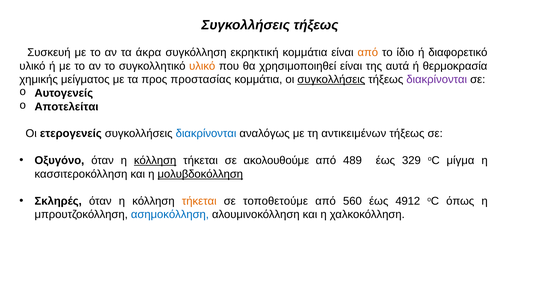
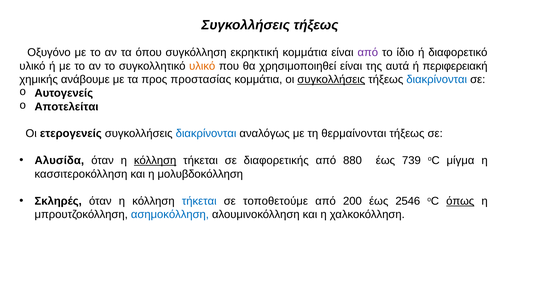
Συσκευή: Συσκευή -> Οξυγόνο (49, 53)
άκρα: άκρα -> όπου (149, 53)
από colour: orange -> purple (368, 53)
θερμοκρασία: θερμοκρασία -> περιφερειακή (455, 66)
μείγματος: μείγματος -> ανάβουμε (85, 80)
διακρίνονται colour: purple -> blue (437, 80)
αντικειμένων: αντικειμένων -> θερμαίνονται (354, 133)
Οξυγόνο: Οξυγόνο -> Αλυσίδα (59, 160)
ακολουθούμε: ακολουθούμε -> διαφορετικής (276, 160)
489: 489 -> 880 (353, 160)
329: 329 -> 739 (411, 160)
μολυβδοκόλληση underline: present -> none (200, 174)
τήκεται colour: orange -> blue (199, 201)
560: 560 -> 200 (352, 201)
4912: 4912 -> 2546 (408, 201)
όπως underline: none -> present (460, 201)
